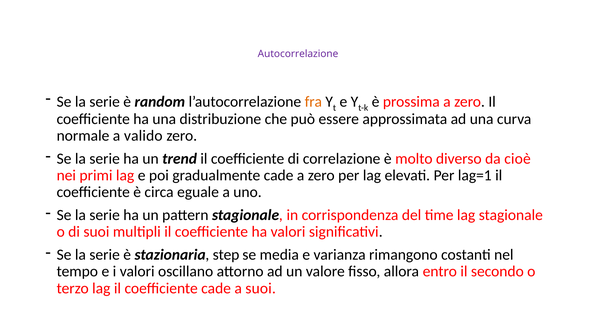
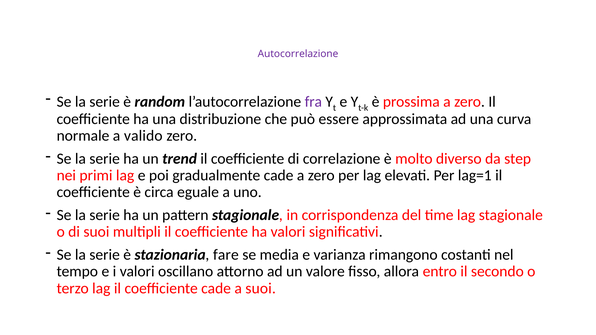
fra colour: orange -> purple (313, 102)
cioè: cioè -> step (518, 159)
step: step -> fare (226, 255)
